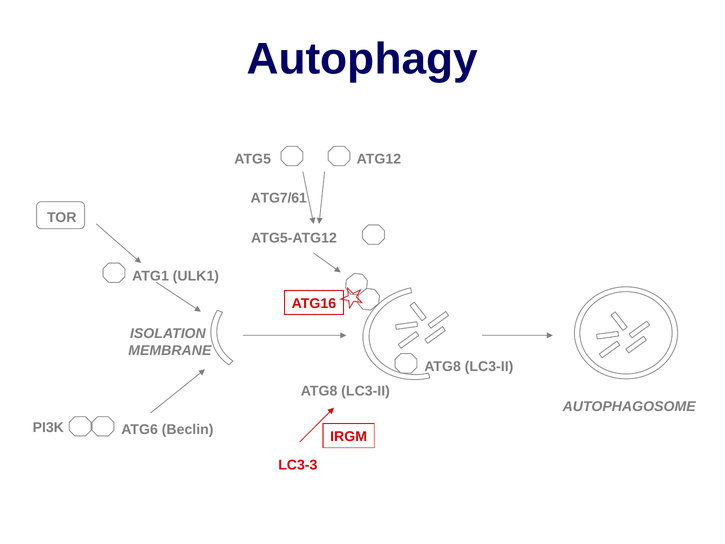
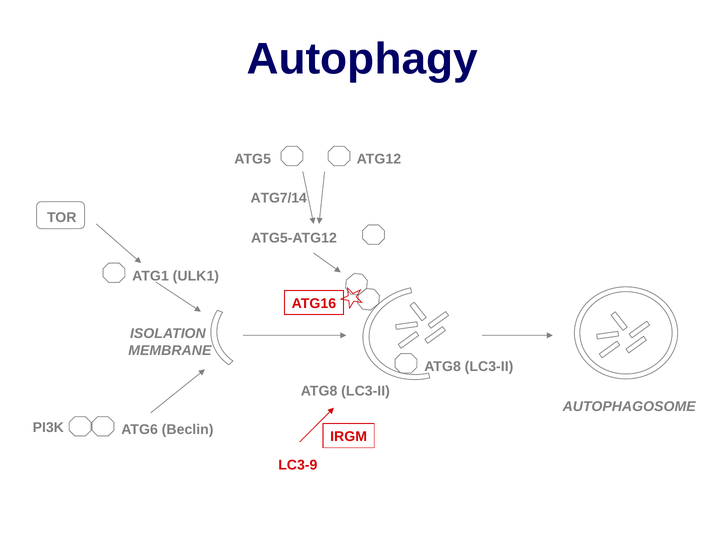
ATG7/61: ATG7/61 -> ATG7/14 (279, 198)
LC3-3: LC3-3 -> LC3-9 (298, 465)
